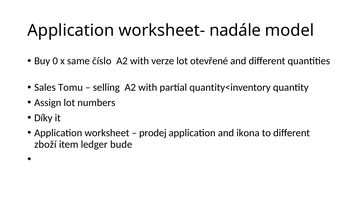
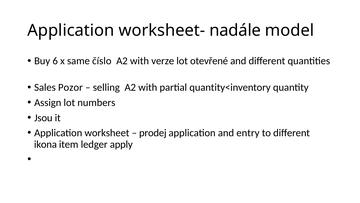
0: 0 -> 6 (55, 61)
Tomu: Tomu -> Pozor (70, 87)
Díky: Díky -> Jsou (43, 117)
ikona: ikona -> entry (248, 133)
zboží: zboží -> ikona (45, 144)
bude: bude -> apply (121, 144)
